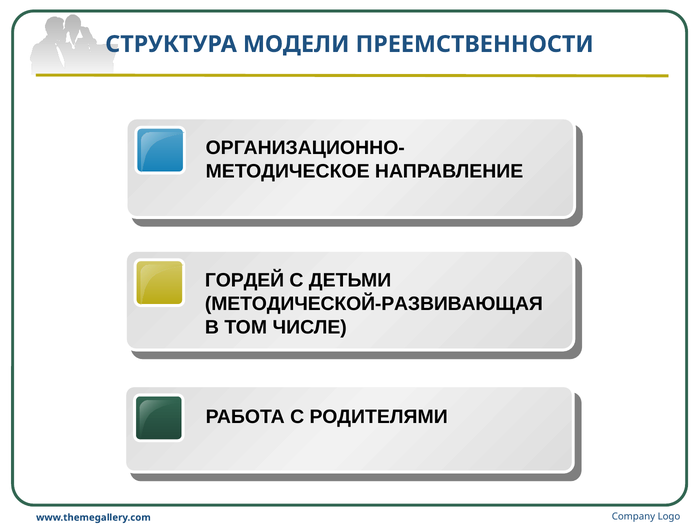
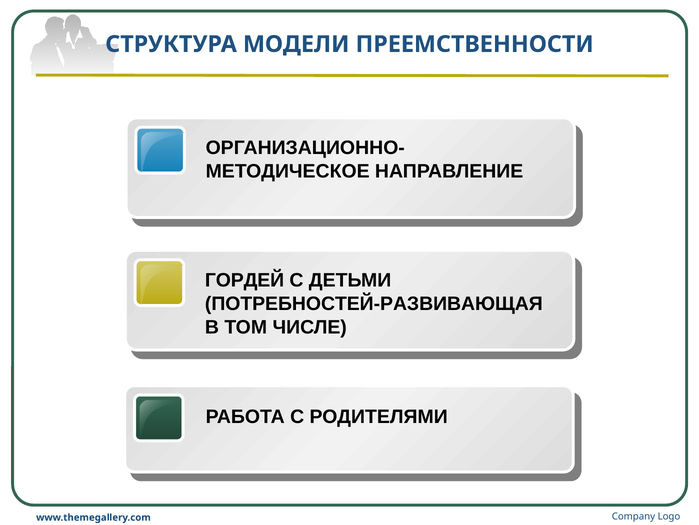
МЕТОДИЧЕСКОЙ-РАЗВИВАЮЩАЯ: МЕТОДИЧЕСКОЙ-РАЗВИВАЮЩАЯ -> ПОТРЕБНОСТЕЙ-РАЗВИВАЮЩАЯ (374, 303)
